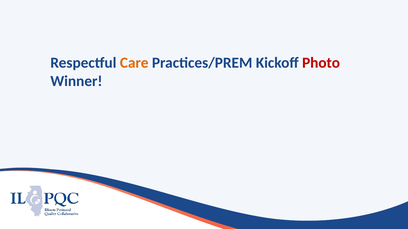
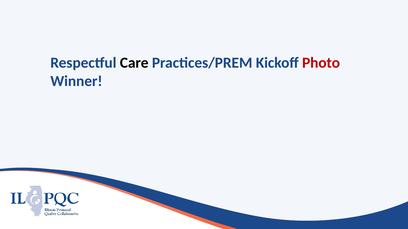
Care colour: orange -> black (134, 63)
